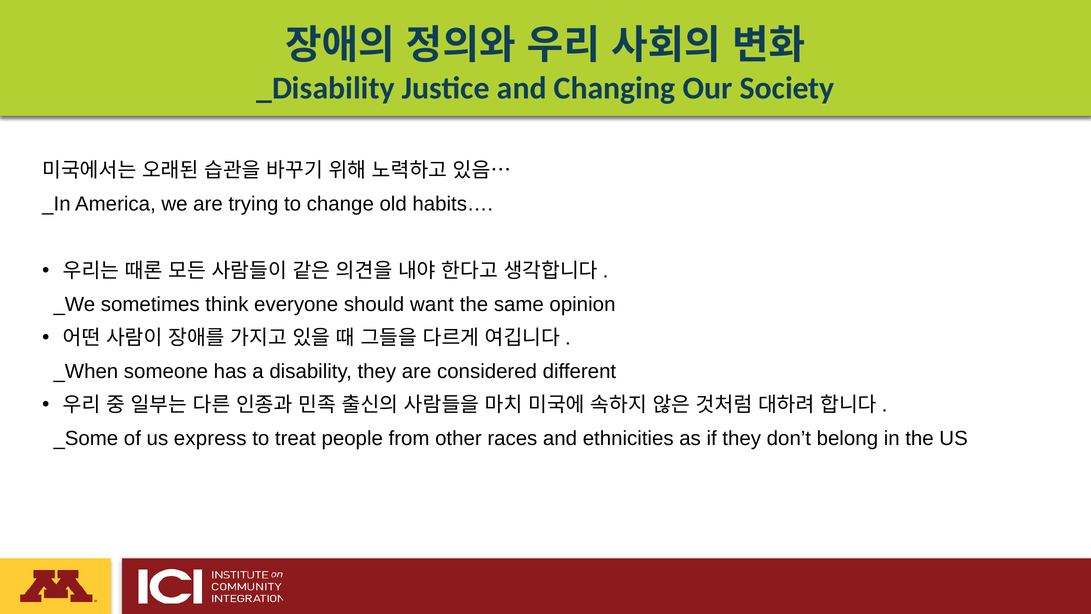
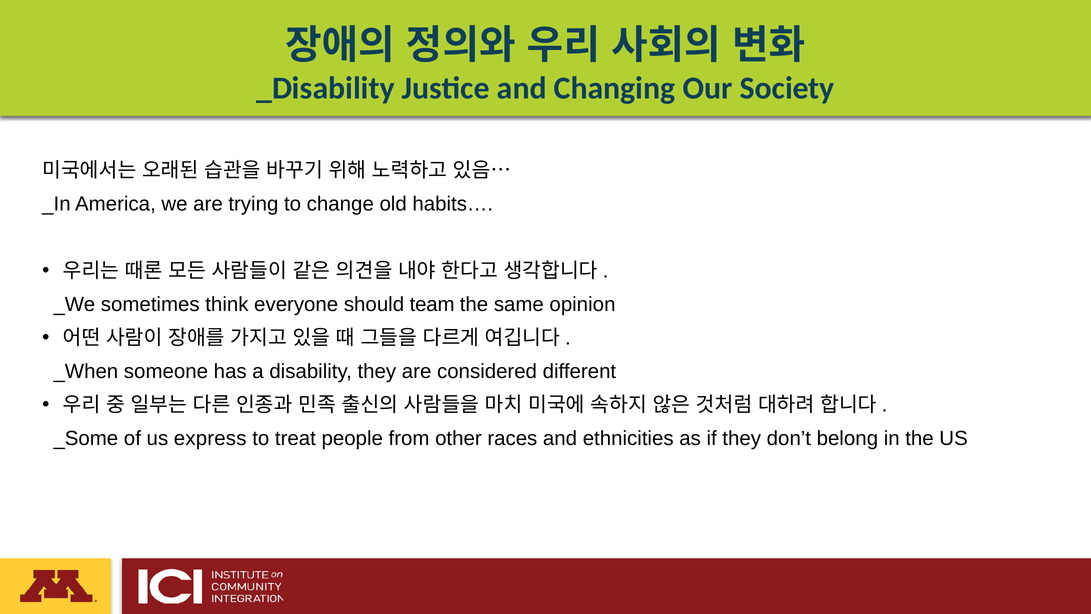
want: want -> team (432, 304)
